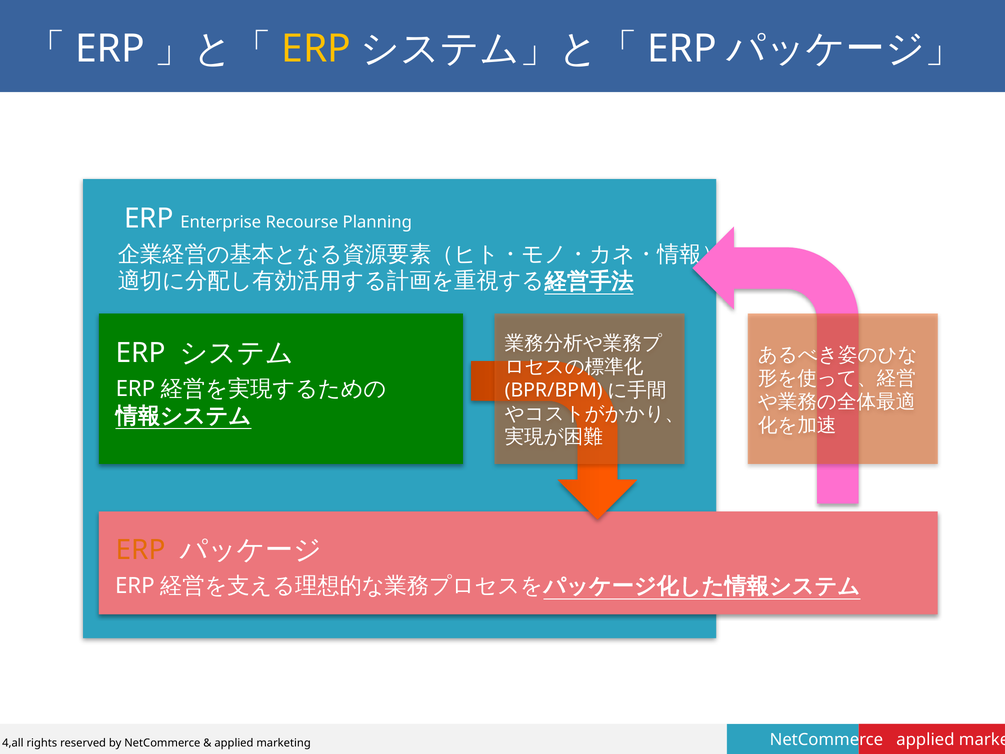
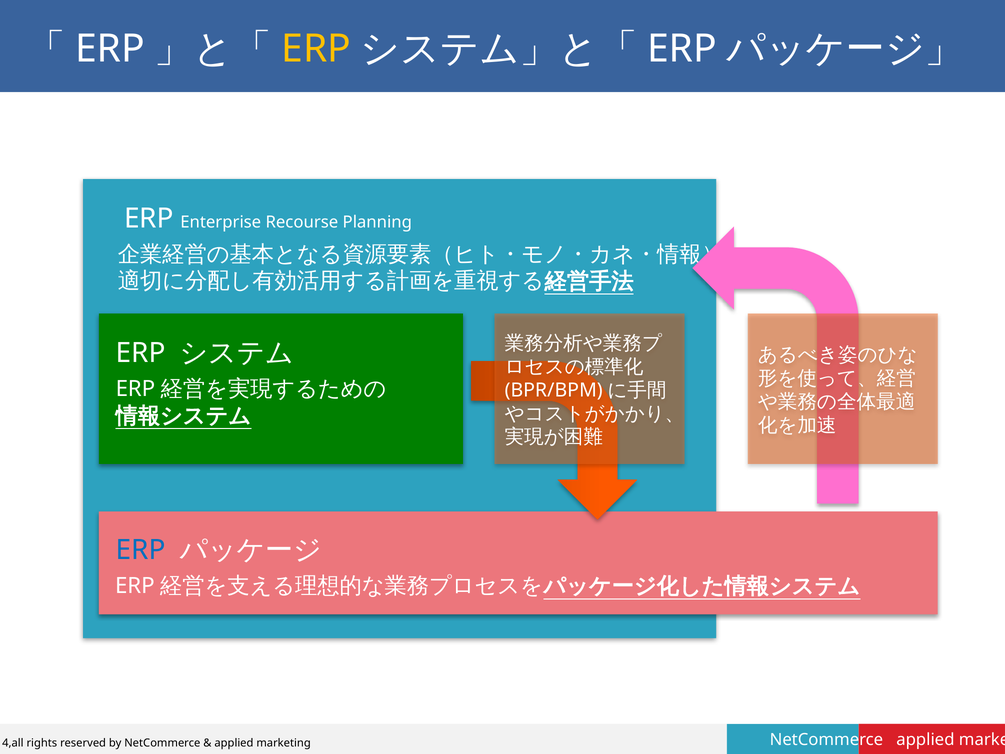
ERP colour: orange -> blue (141, 550)
